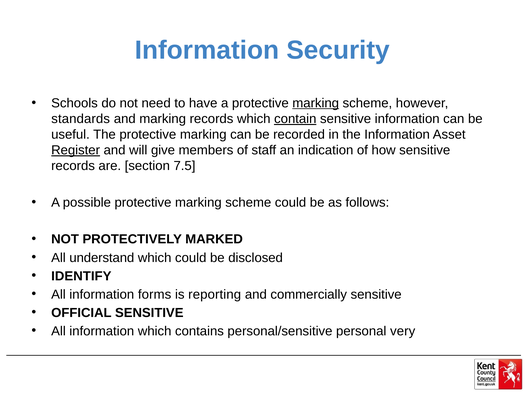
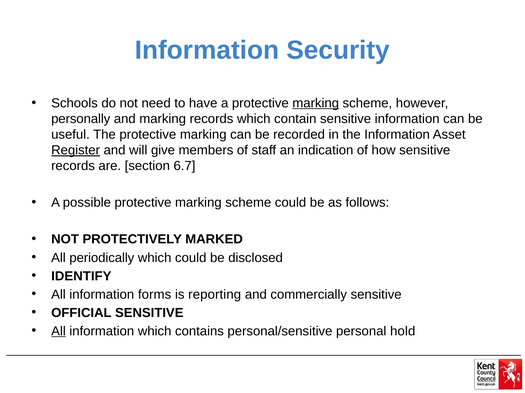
standards: standards -> personally (81, 119)
contain underline: present -> none (295, 119)
7.5: 7.5 -> 6.7 (184, 166)
understand: understand -> periodically (102, 258)
All underline: none -> present (58, 332)
very: very -> hold (403, 332)
